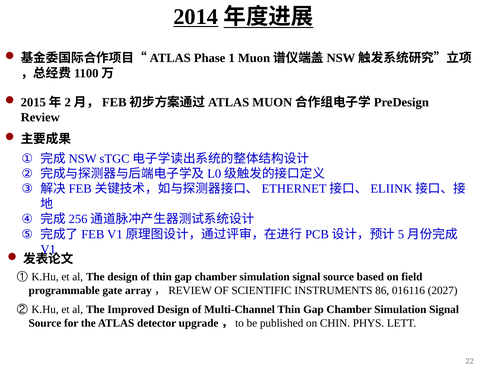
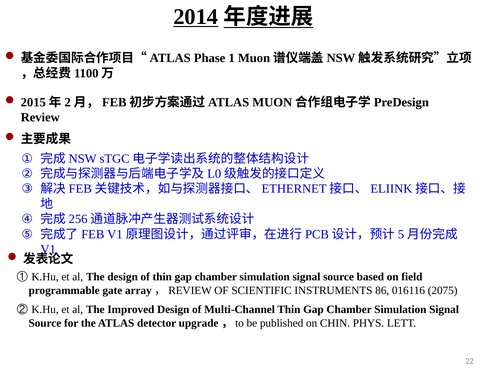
2027: 2027 -> 2075 (443, 290)
